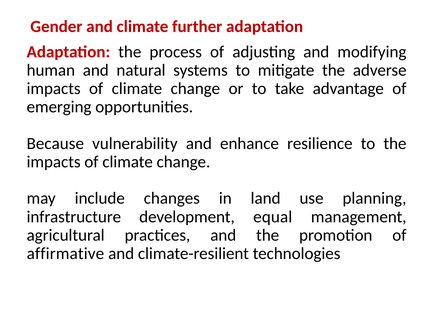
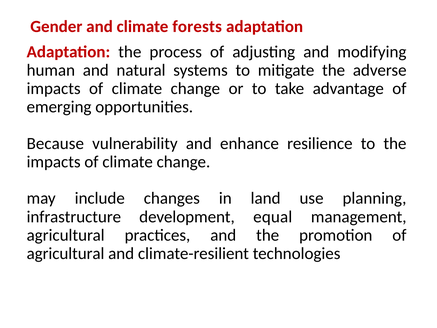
further: further -> forests (197, 26)
affirmative: affirmative -> agricultural (66, 253)
